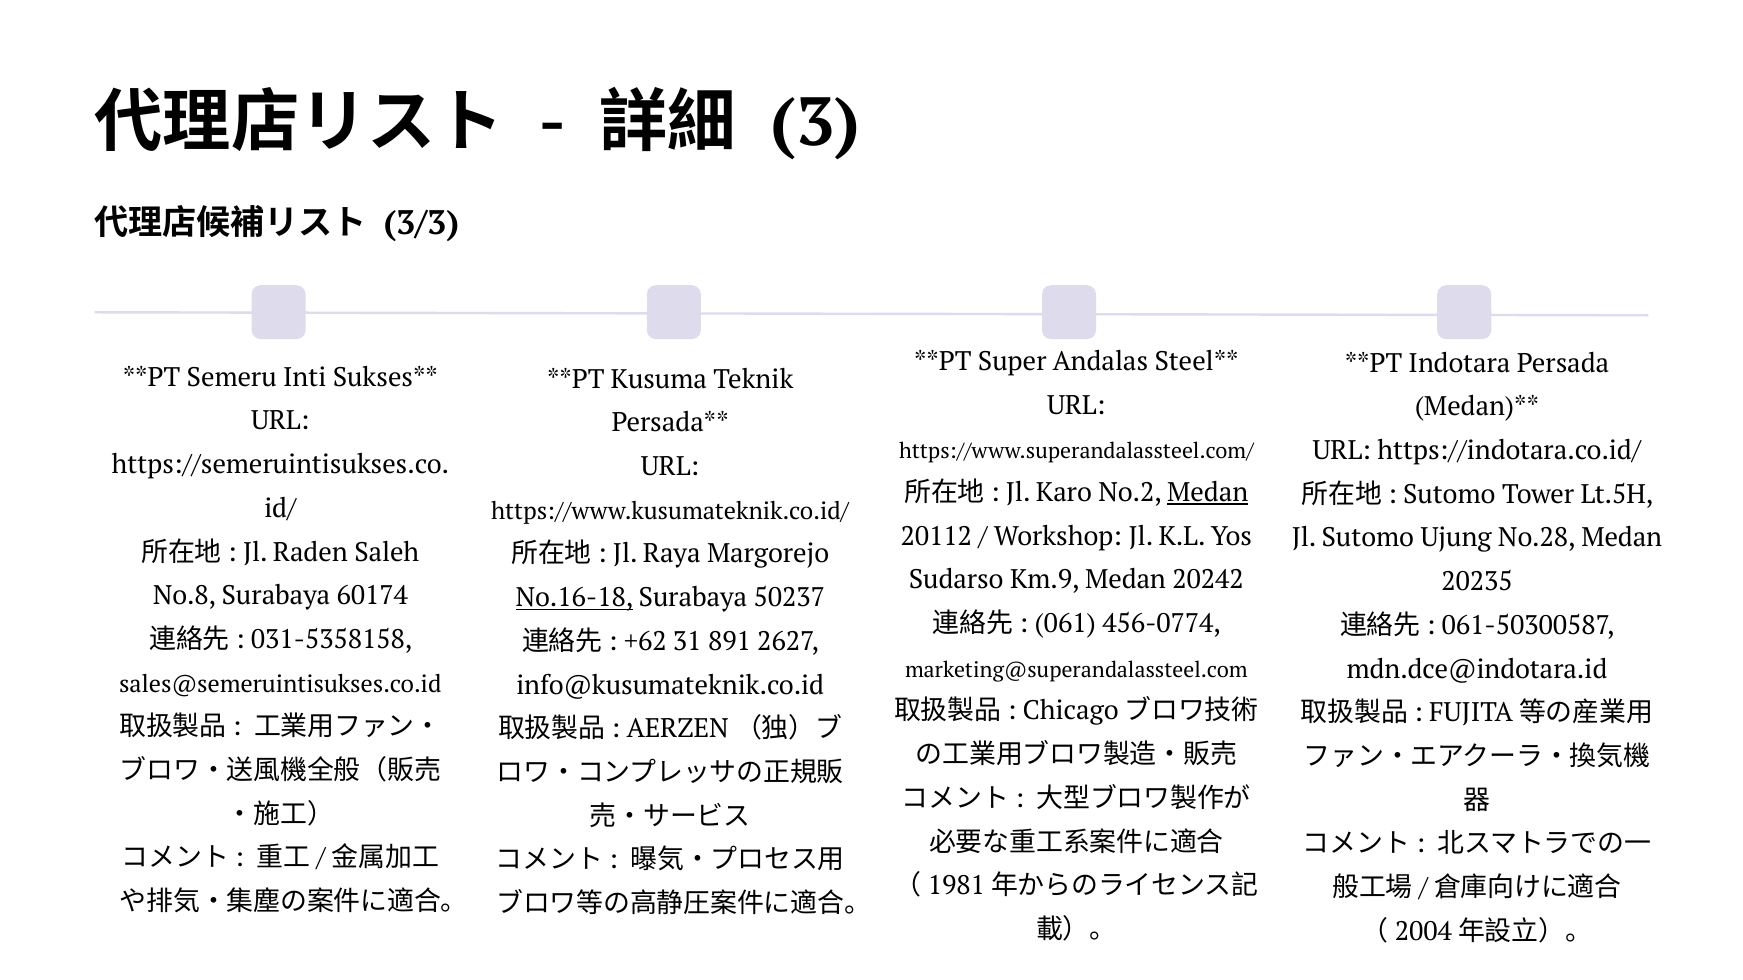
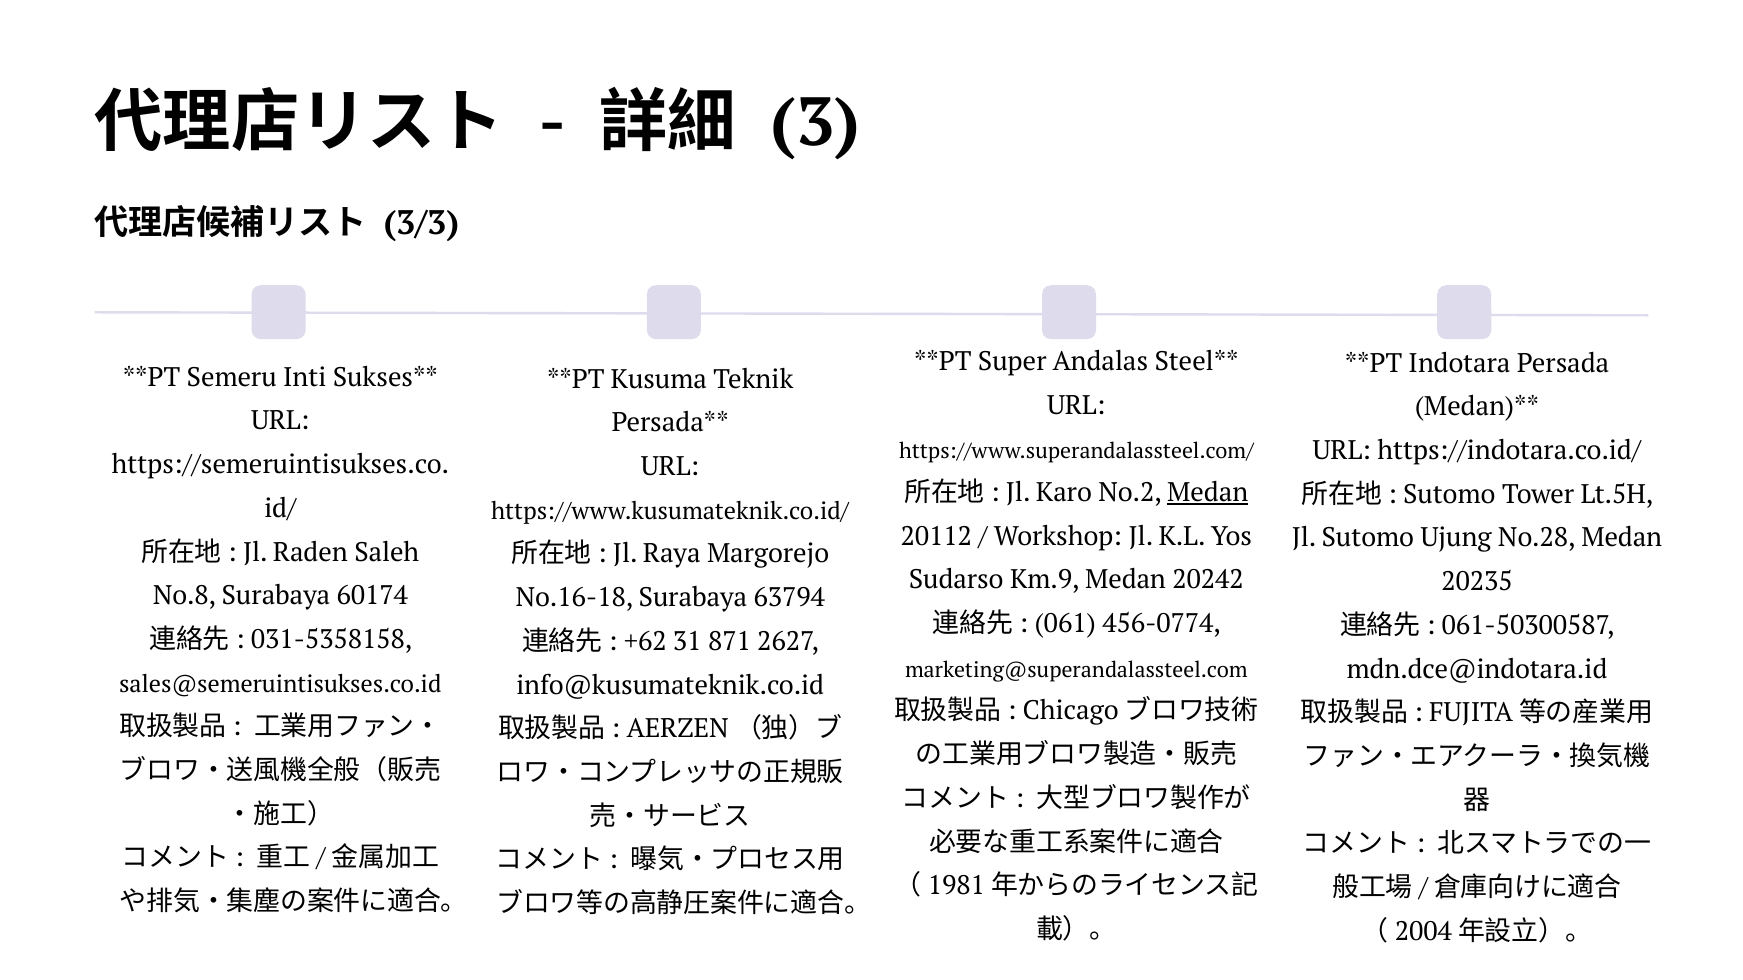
No.16-18 underline: present -> none (574, 598)
50237: 50237 -> 63794 (789, 598)
891: 891 -> 871 (730, 642)
